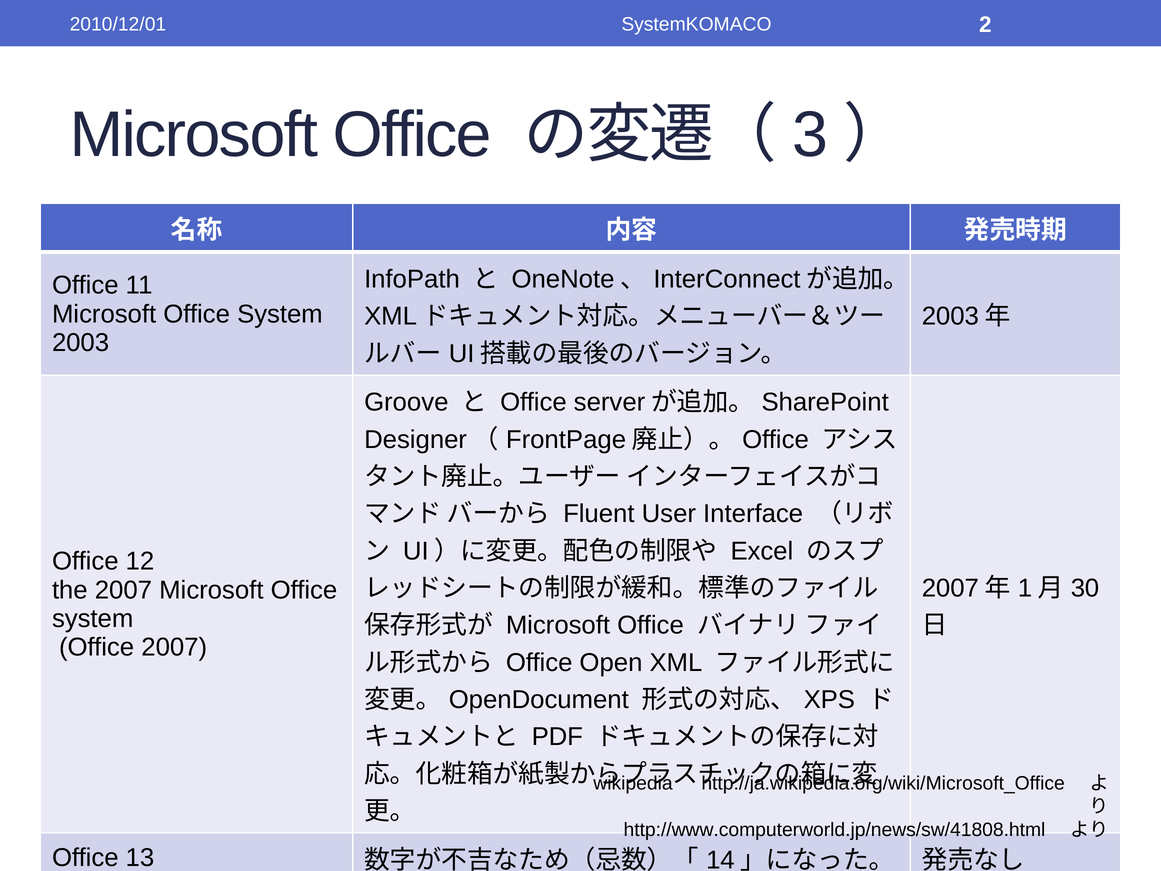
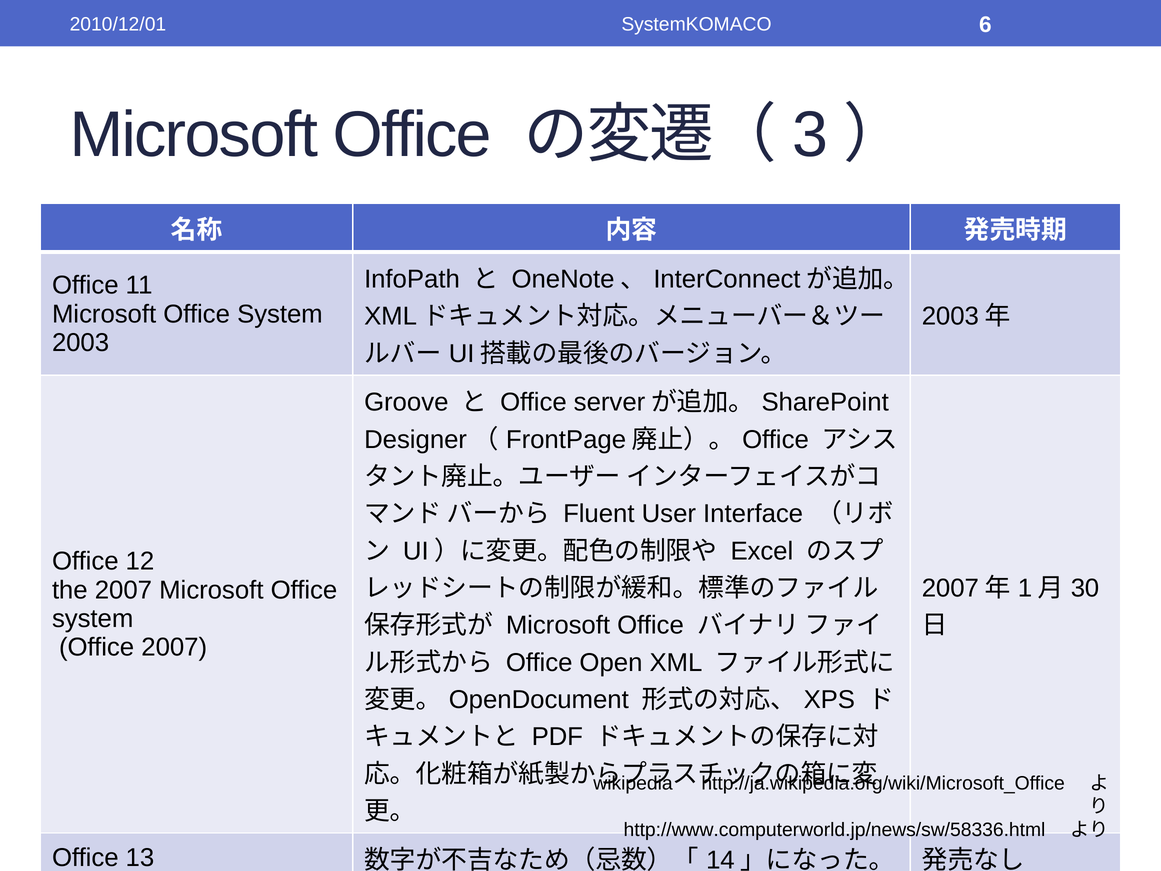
2: 2 -> 6 (985, 25)
http://www.computerworld.jp/news/sw/41808.html: http://www.computerworld.jp/news/sw/41808.html -> http://www.computerworld.jp/news/sw/58336.html (835, 830)
